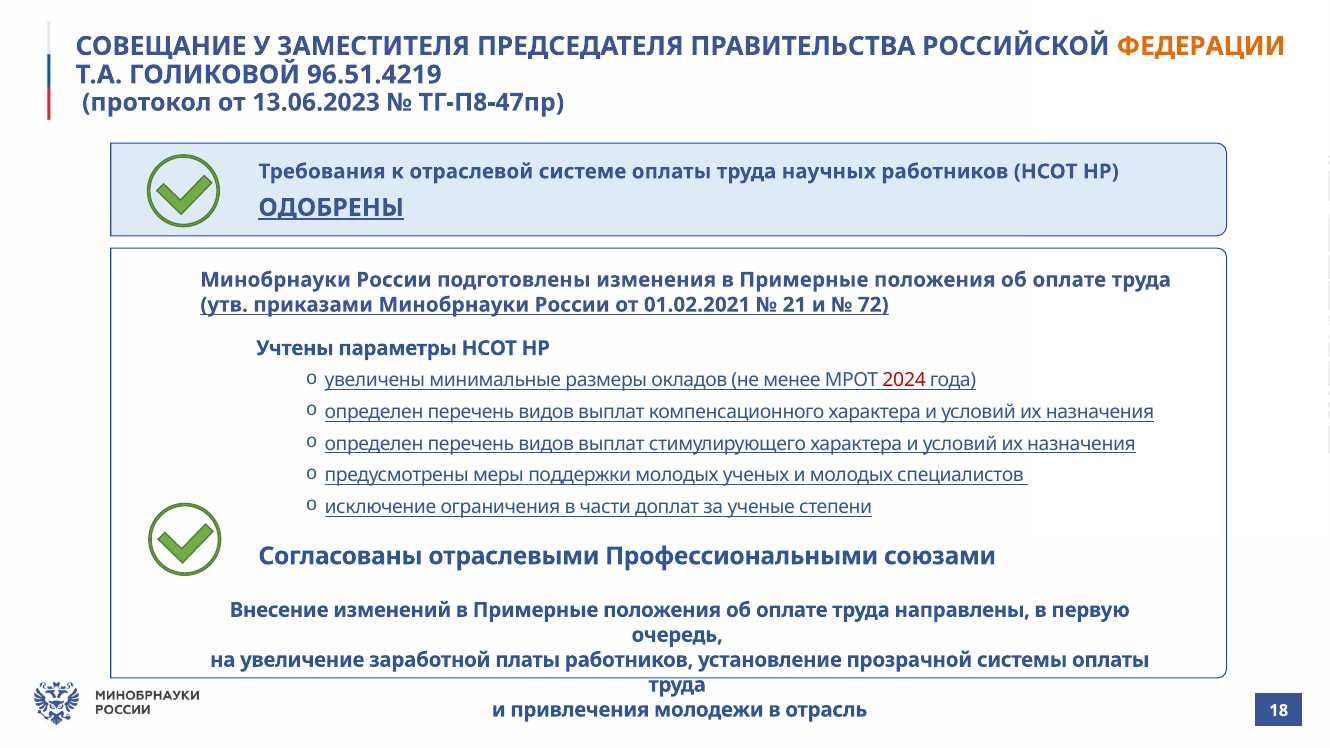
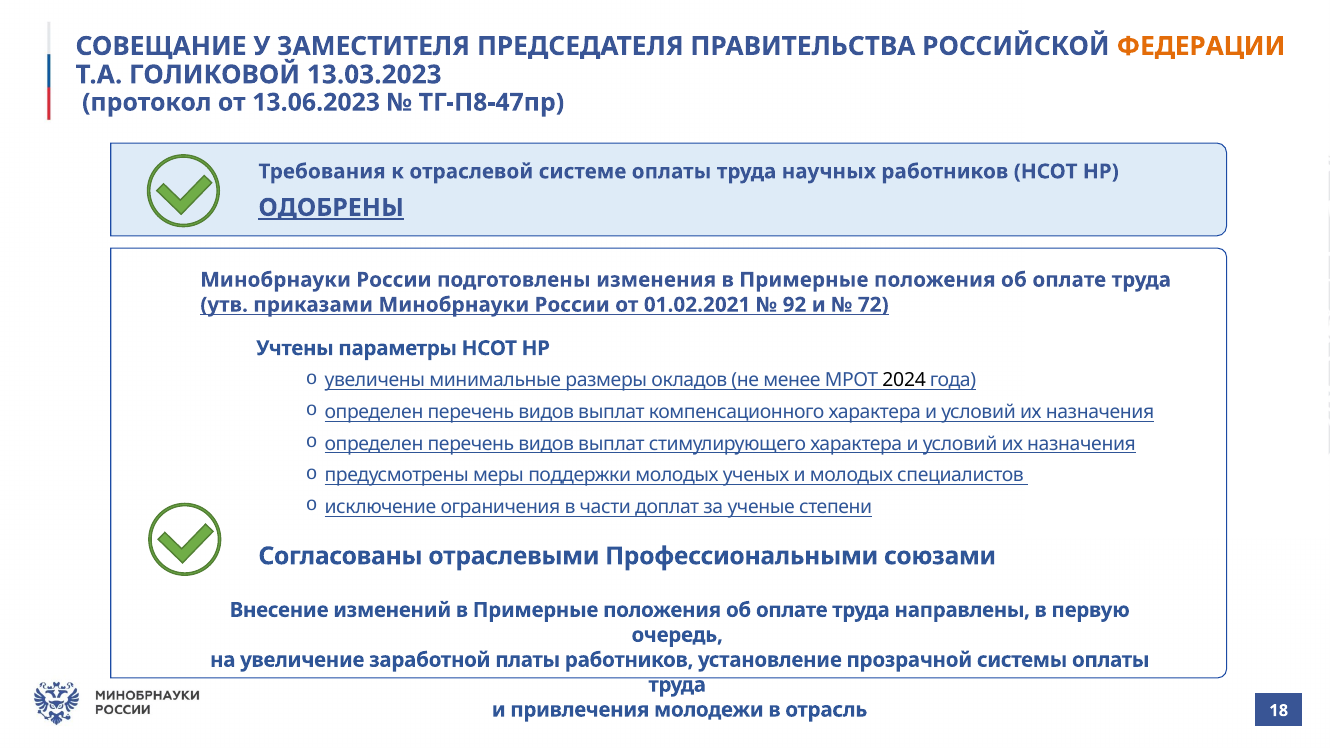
96.51.4219: 96.51.4219 -> 13.03.2023 (374, 75)
21: 21 -> 92 (794, 305)
2024 colour: red -> black (904, 381)
